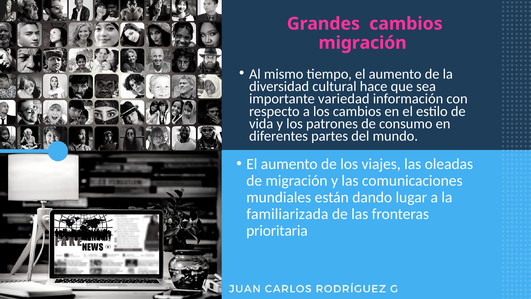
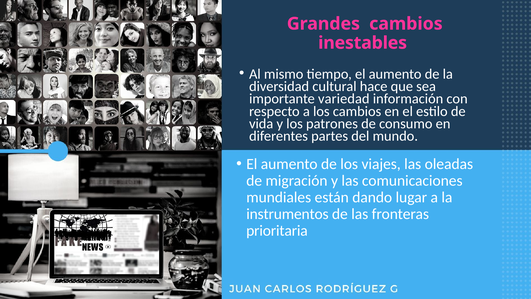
migración: migración -> inestables (363, 43)
familiarizada: familiarizada -> instrumentos (287, 214)
